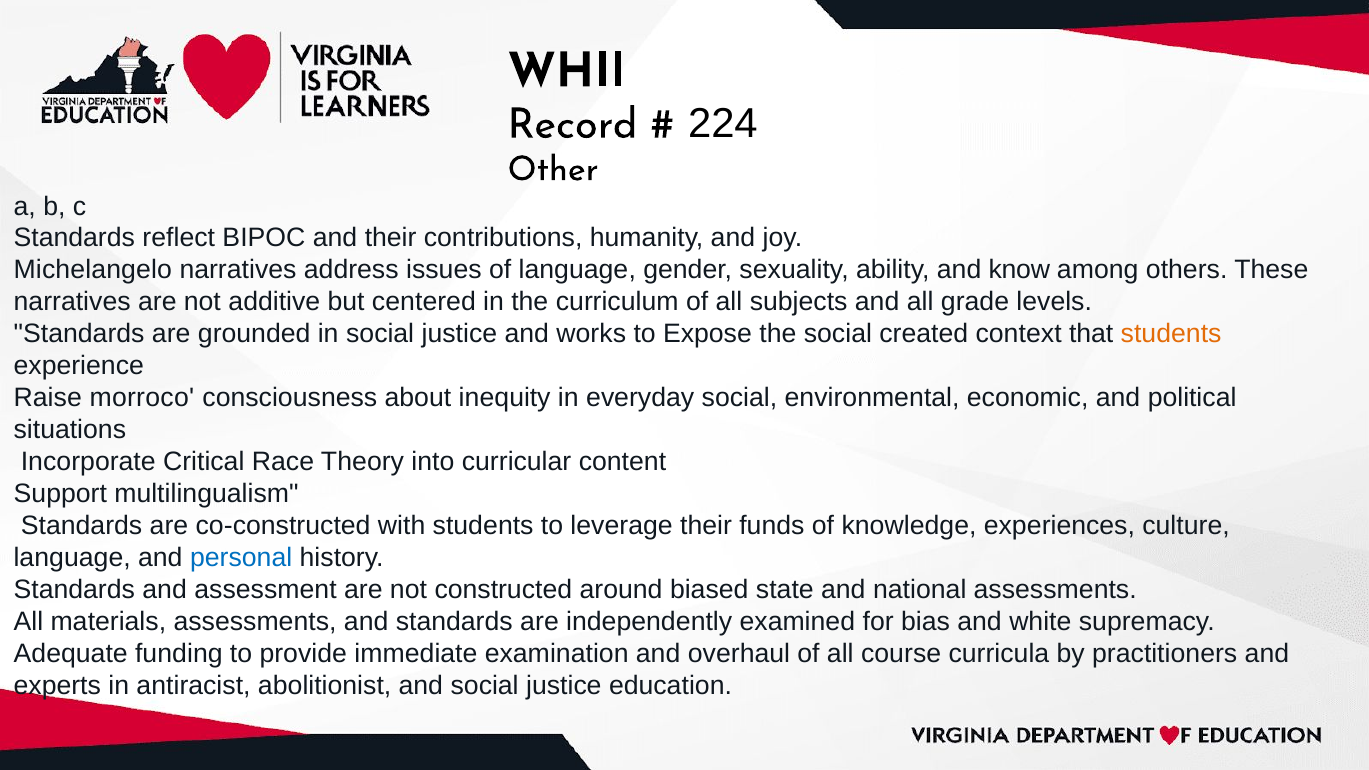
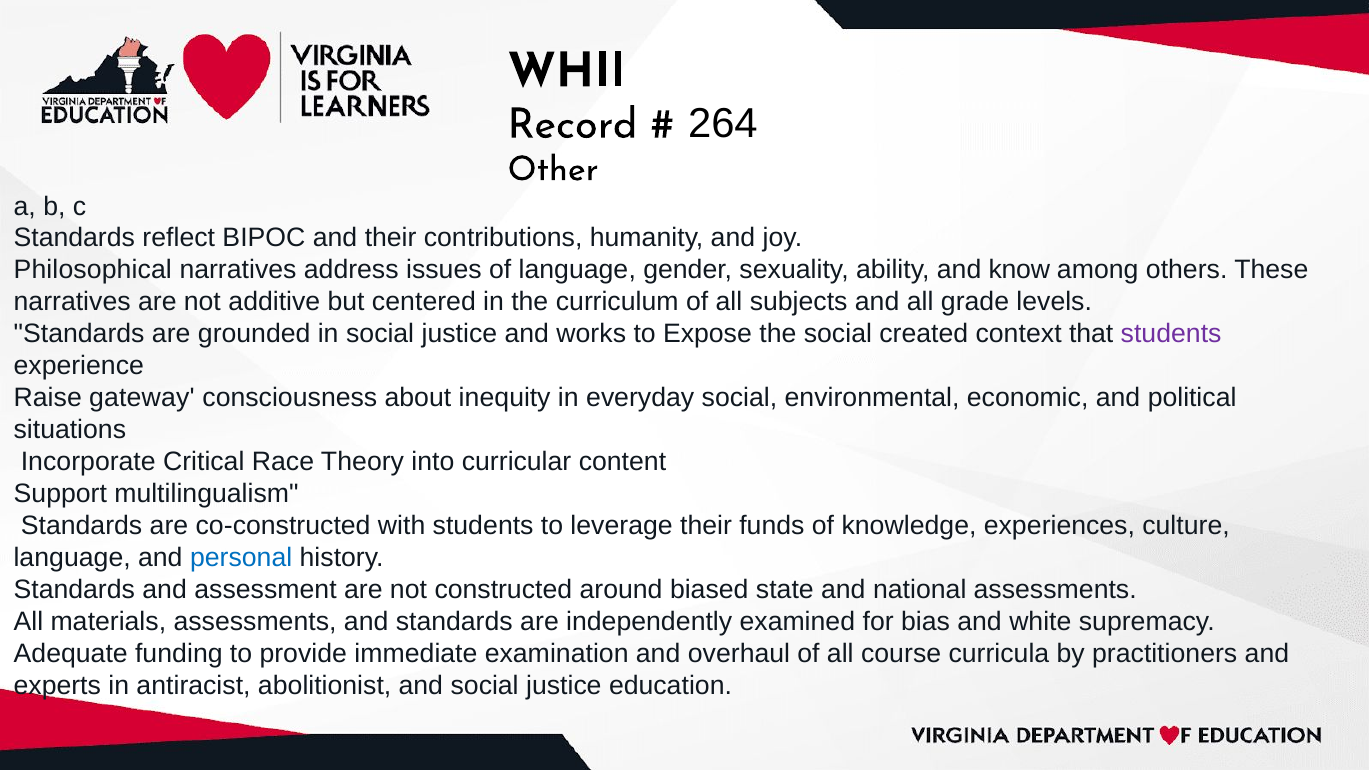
224: 224 -> 264 (723, 124)
Michelangelo: Michelangelo -> Philosophical (93, 270)
students colour: orange -> purple (1171, 334)
morroco: morroco -> gateway (142, 398)
